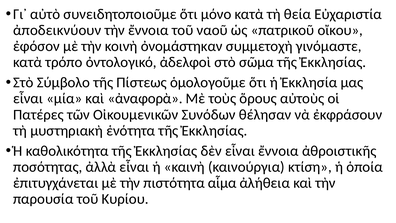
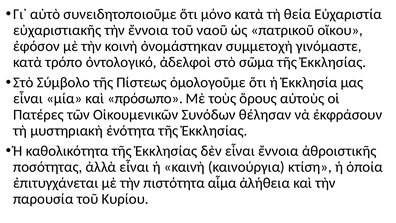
ἀποδεικνύουν: ἀποδεικνύουν -> εὐχαριστιακῆς (57, 30)
ἀναφορὰ: ἀναφορὰ -> πρόσωπο (145, 98)
